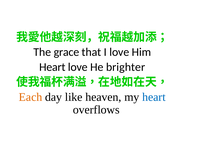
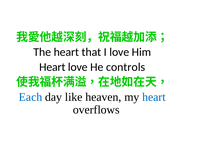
The grace: grace -> heart (66, 52)
brighter: brighter -> controls (126, 67)
Each colour: orange -> blue (31, 97)
